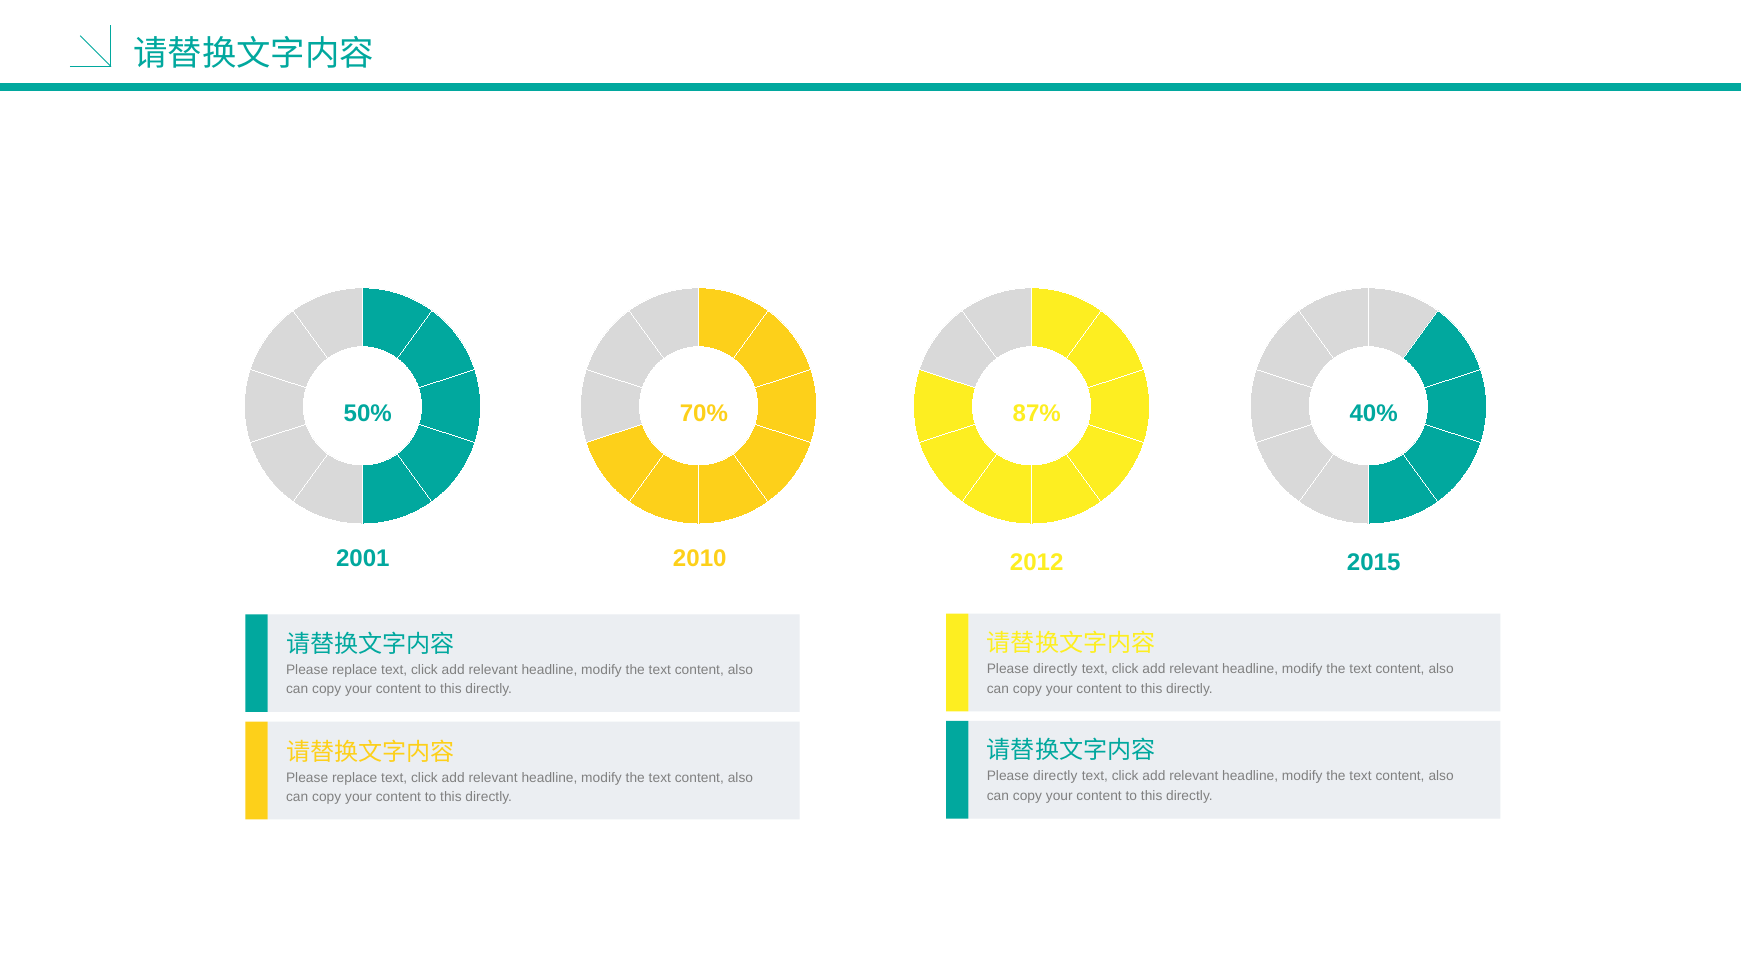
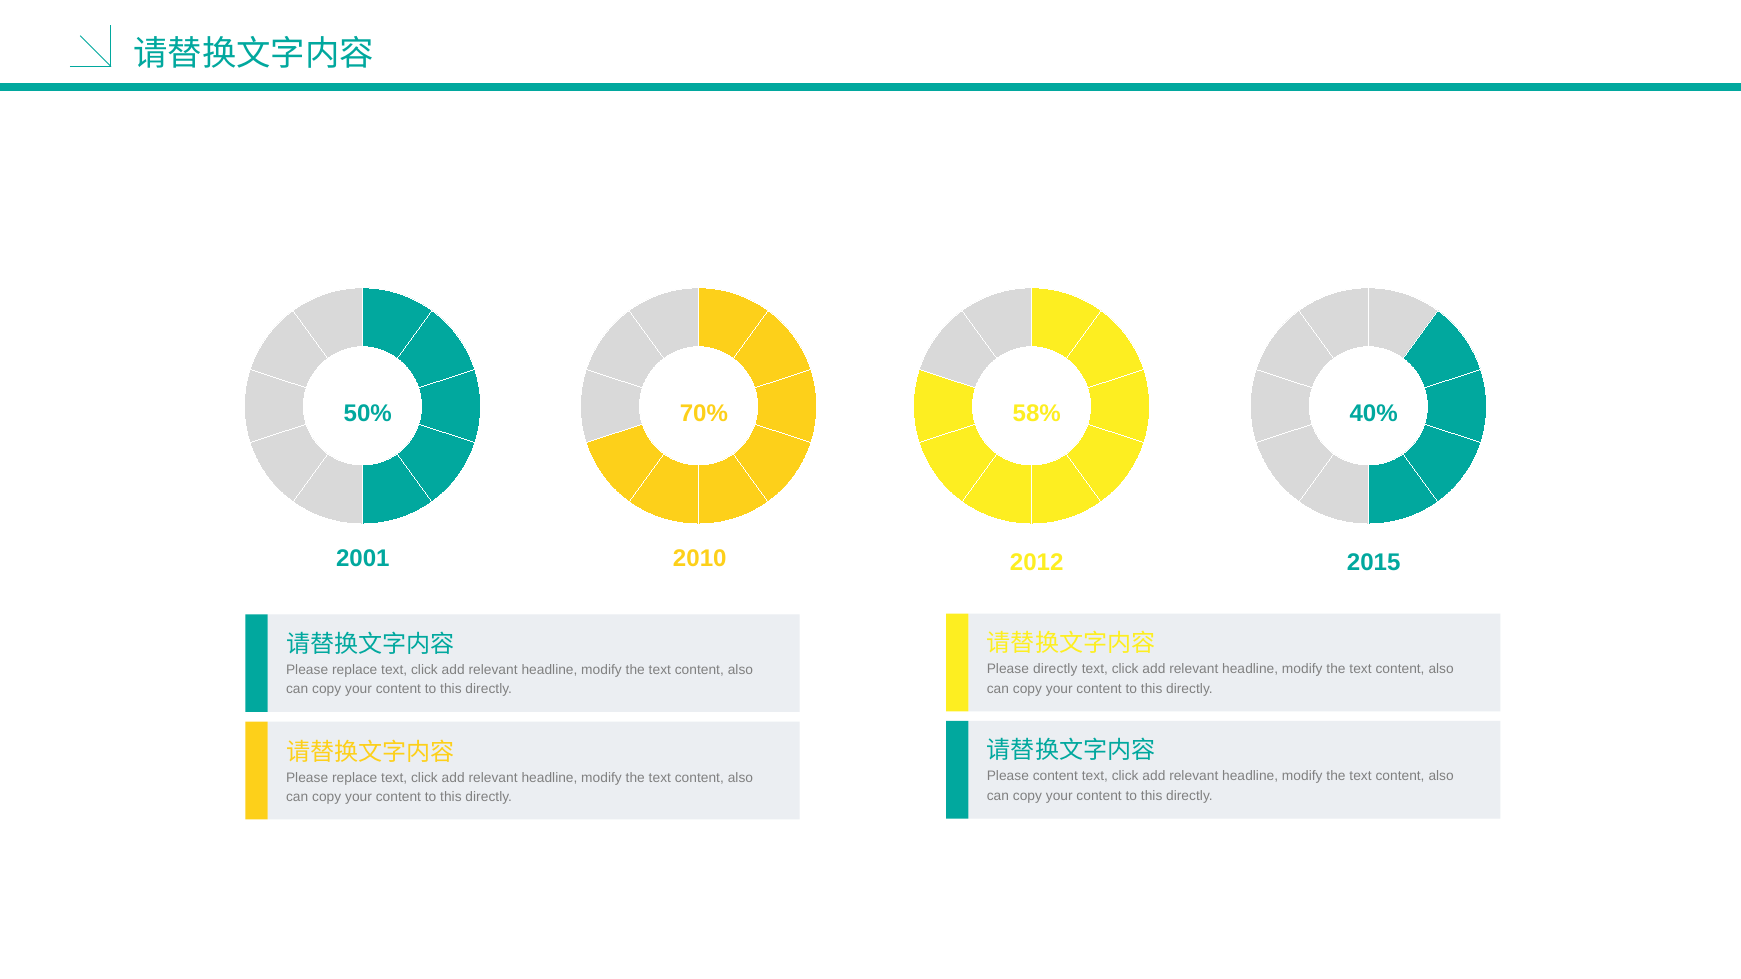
87%: 87% -> 58% (1037, 414)
directly: directly -> content (1055, 776)
